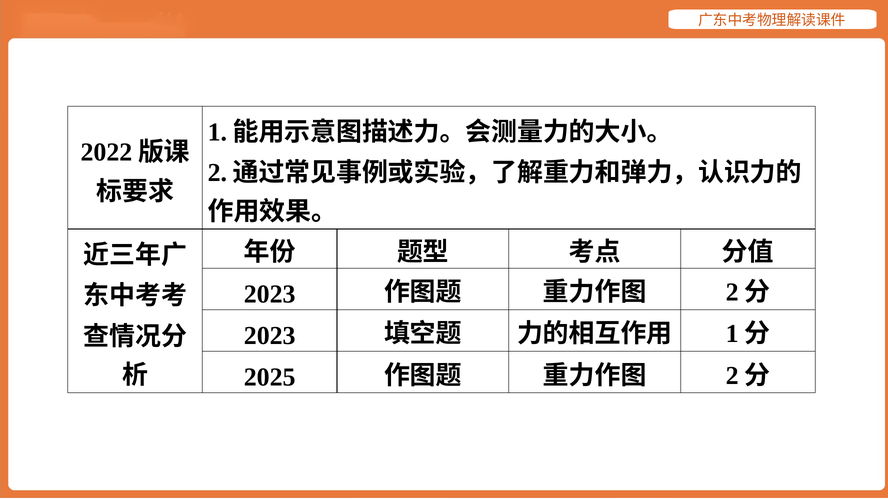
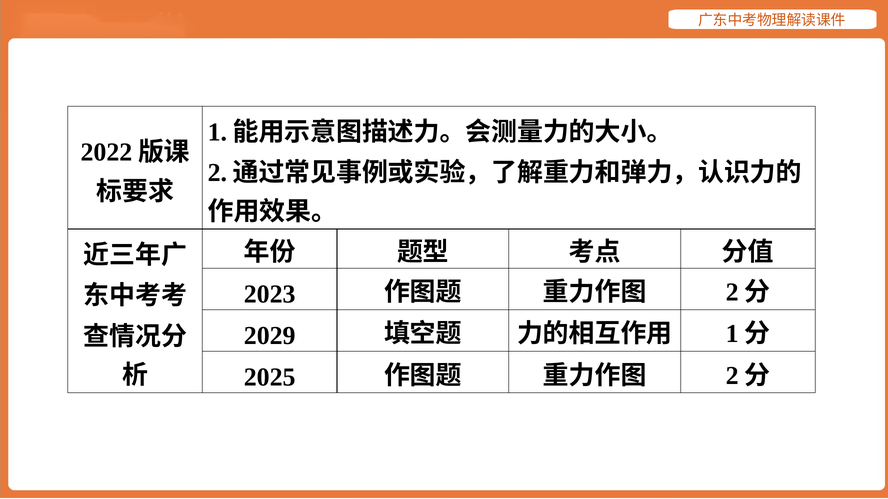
2023: 2023 -> 2029 (270, 336)
